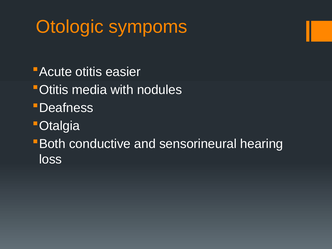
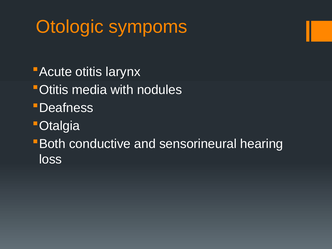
easier: easier -> larynx (123, 72)
